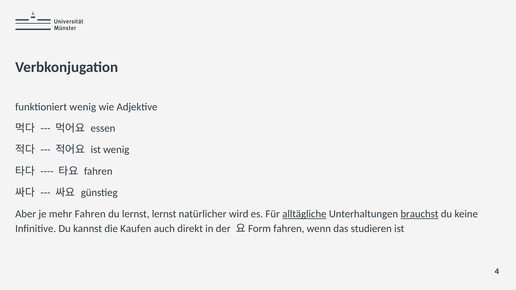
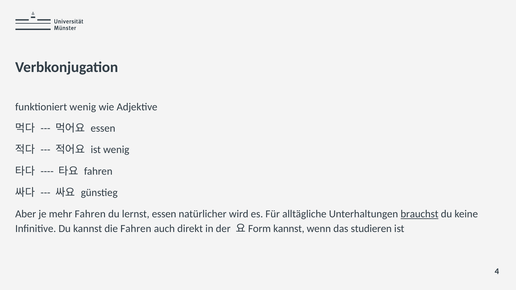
lernst lernst: lernst -> essen (164, 214)
alltägliche underline: present -> none (304, 214)
die Kaufen: Kaufen -> Fahren (136, 228)
fahren: fahren -> kannst (289, 228)
